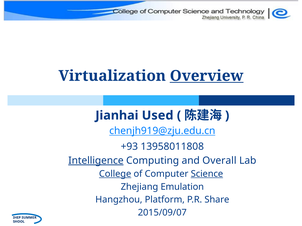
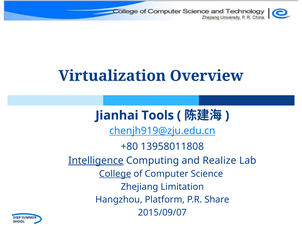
Overview underline: present -> none (207, 76)
Used: Used -> Tools (158, 116)
+93: +93 -> +80 (129, 147)
Overall: Overall -> Realize (219, 161)
Science underline: present -> none (207, 174)
Emulation: Emulation -> Limitation (182, 187)
